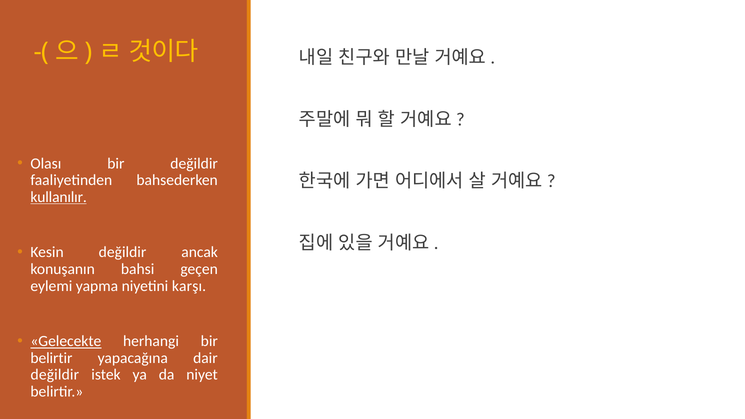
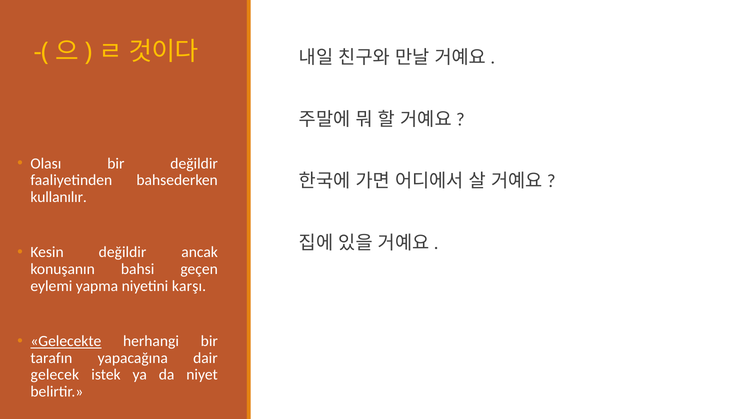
kullanılır underline: present -> none (59, 197)
belirtir: belirtir -> tarafın (51, 358)
değildir: değildir -> gelecek (55, 375)
